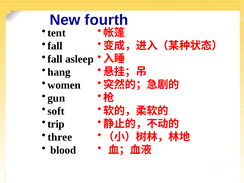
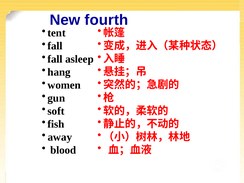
trip: trip -> fish (56, 124)
three: three -> away (60, 137)
